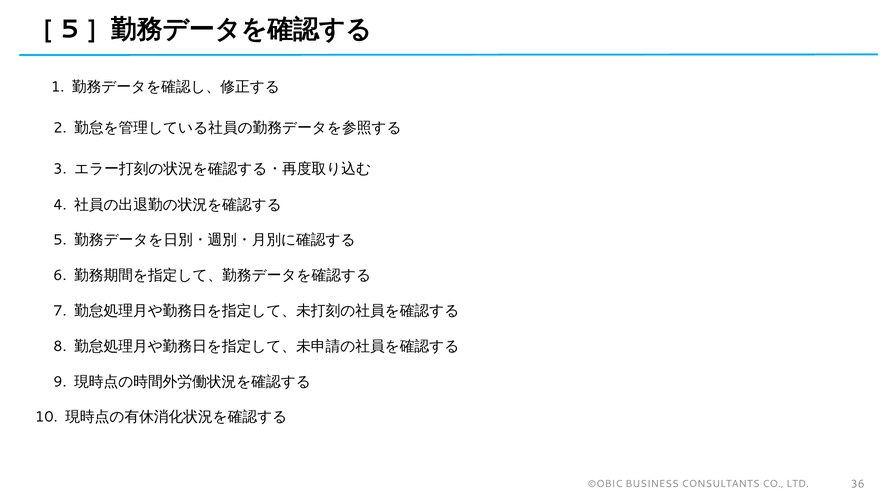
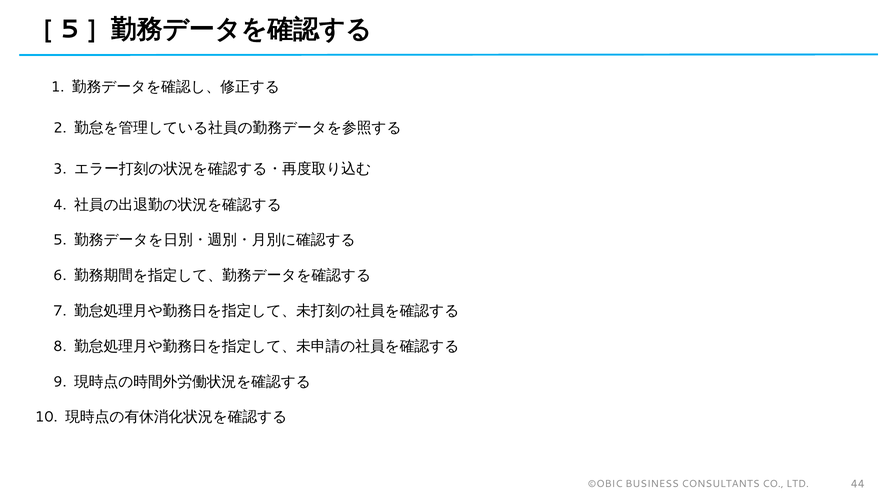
36: 36 -> 44 (858, 485)
